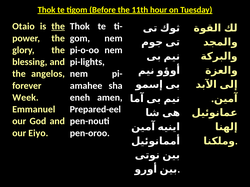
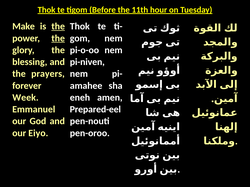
Otaio: Otaio -> Make (24, 26)
the underline: none -> present (58, 38)
pi-lights: pi-lights -> pi-niven (87, 62)
angelos: angelos -> prayers (48, 74)
